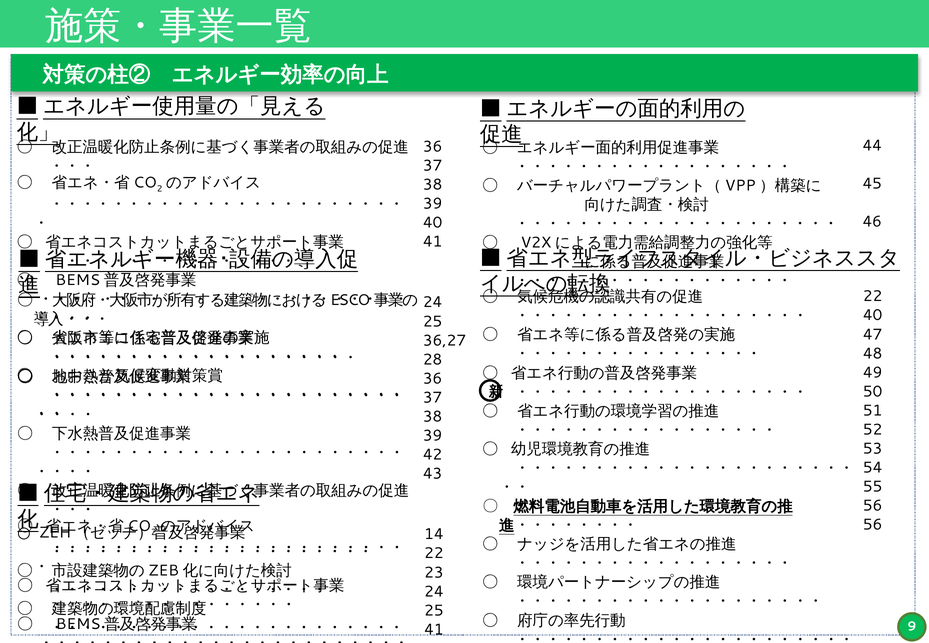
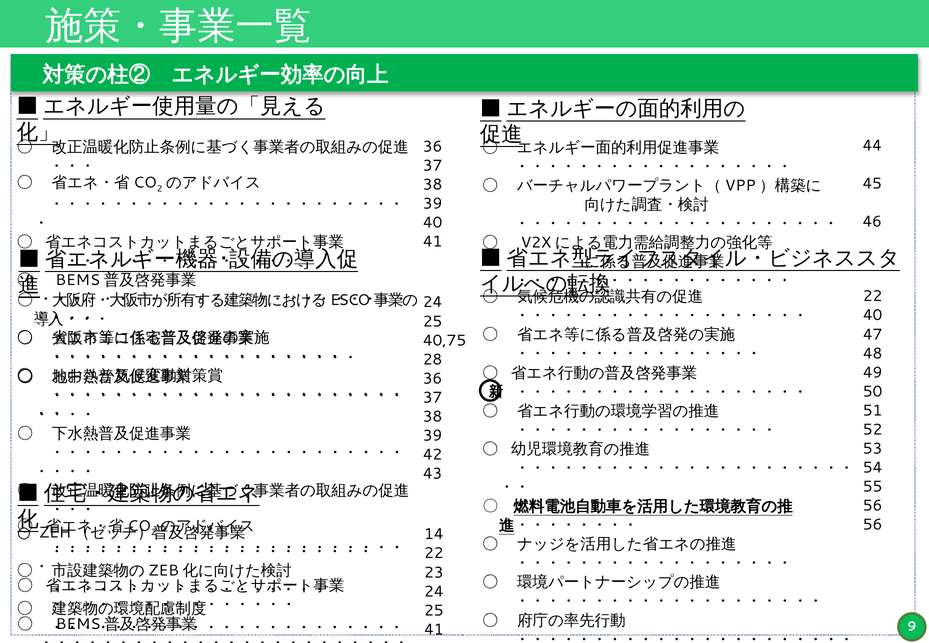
36,27: 36,27 -> 40,75 (444, 341)
